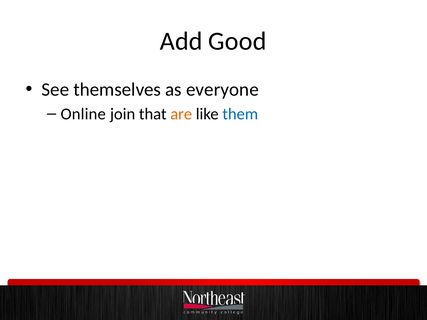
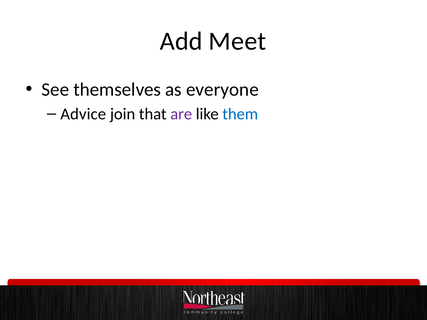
Good: Good -> Meet (237, 41)
Online: Online -> Advice (83, 114)
are colour: orange -> purple (181, 114)
